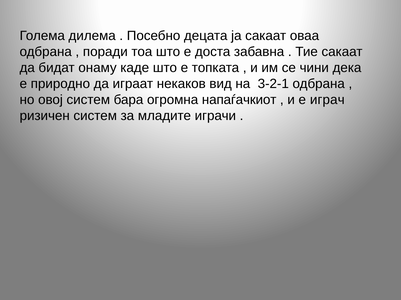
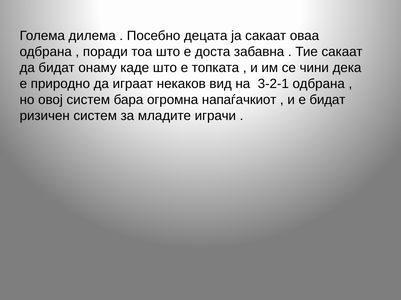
е играч: играч -> бидат (327, 100)
